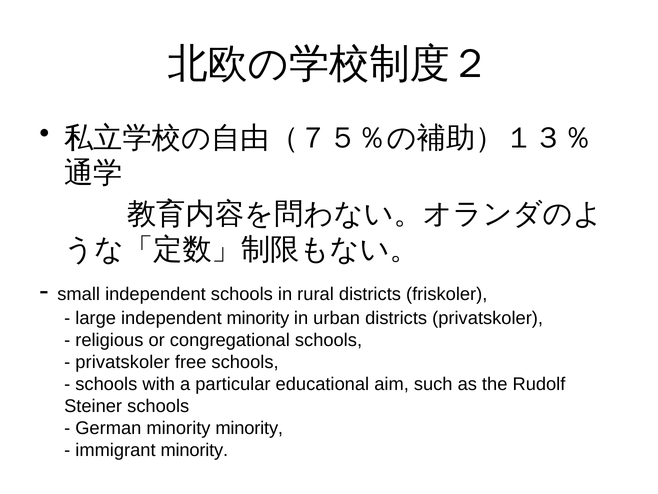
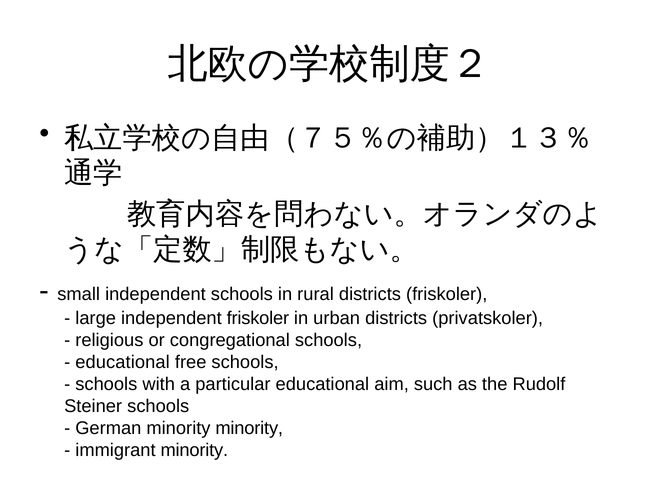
independent minority: minority -> friskoler (258, 318)
privatskoler: privatskoler -> educational (123, 362)
